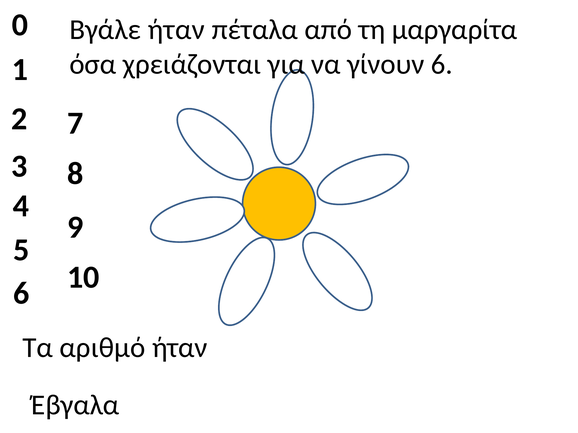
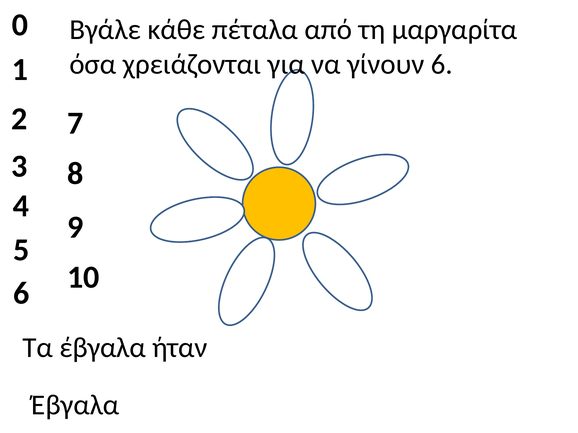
Βγάλε ήταν: ήταν -> κάθε (176, 30)
Τα αριθμό: αριθμό -> έβγαλα (103, 348)
